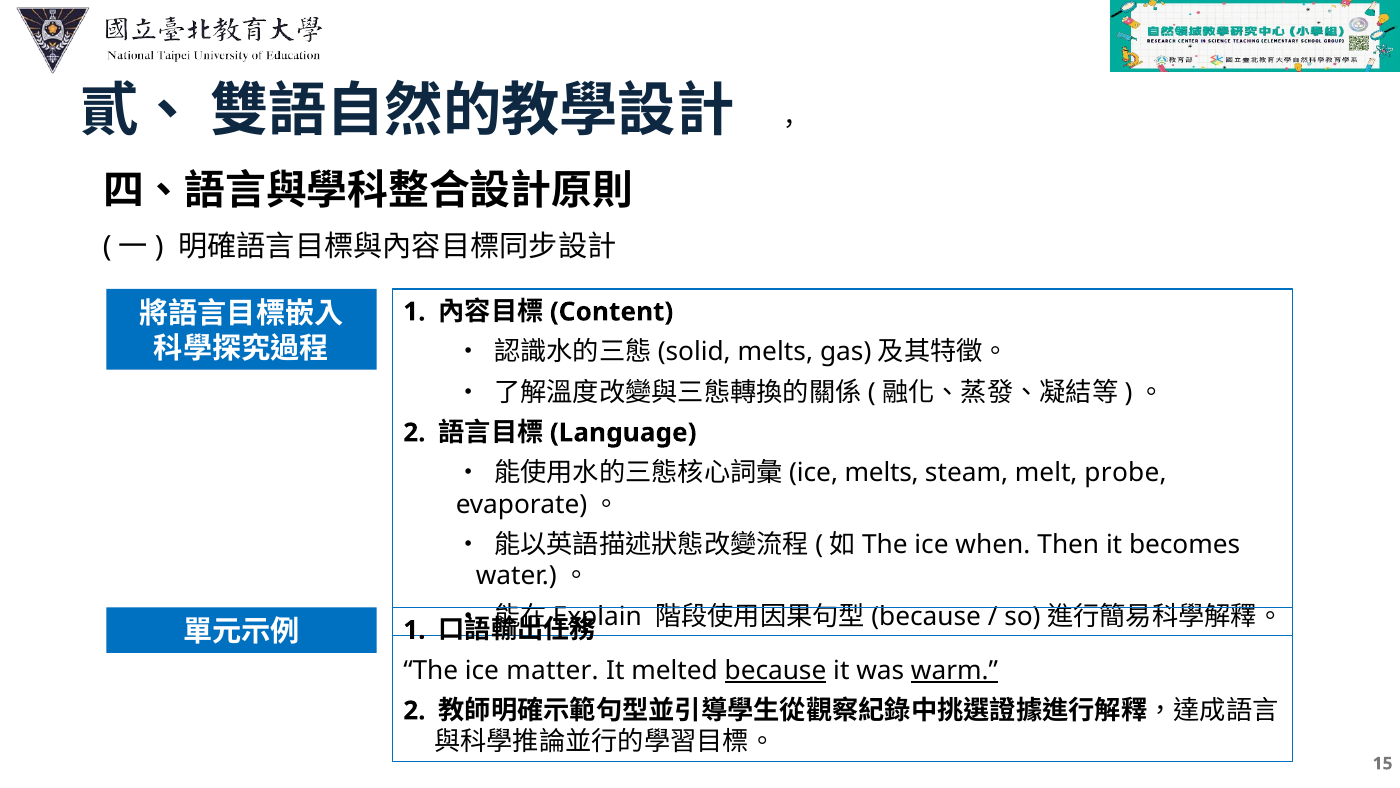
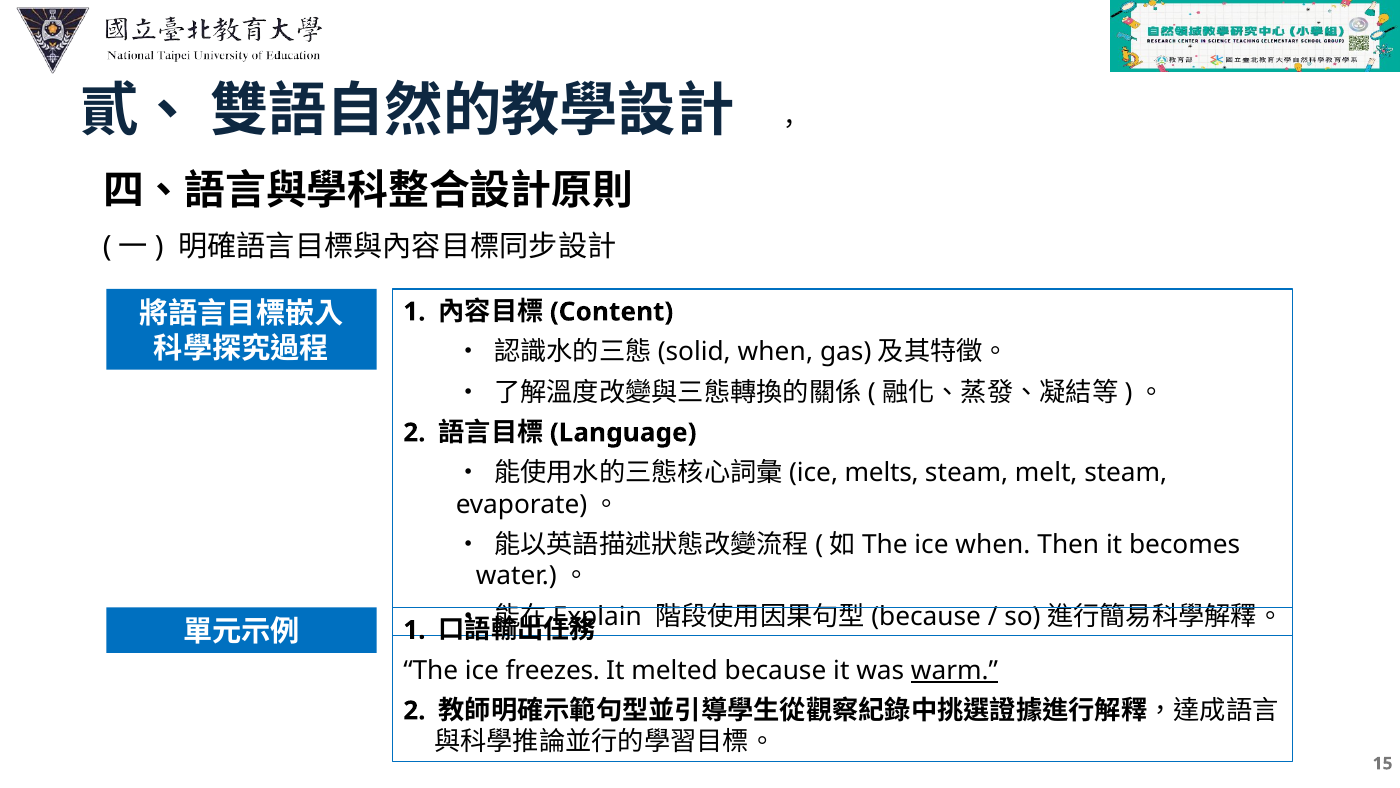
melts: melts -> when (775, 352)
melt probe: probe -> steam (1126, 473)
matter: matter -> freezes (553, 670)
because underline: present -> none (775, 670)
